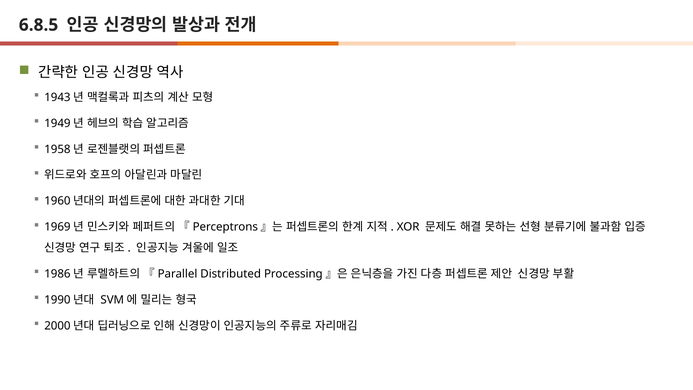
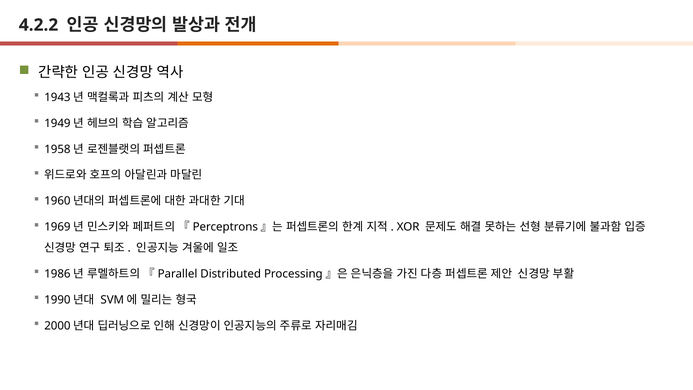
6.8.5: 6.8.5 -> 4.2.2 (39, 25)
